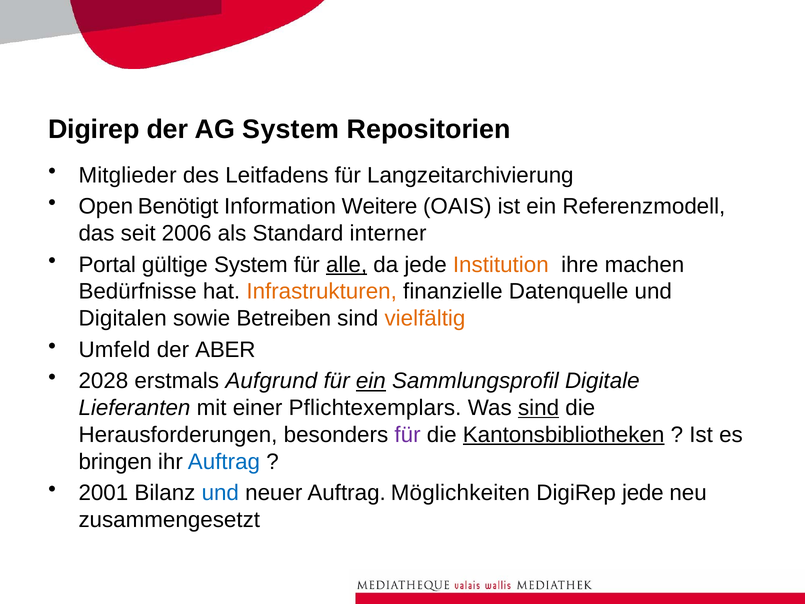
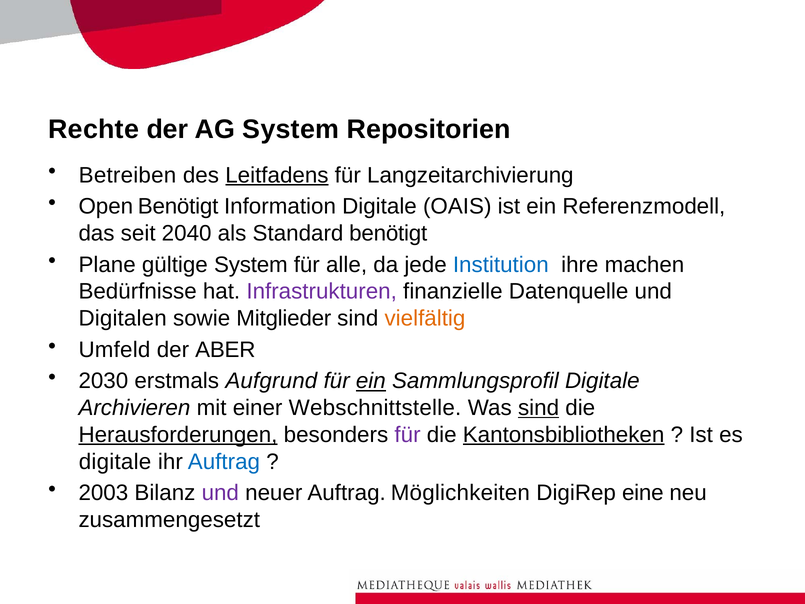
Digirep: Digirep -> Rechte (94, 129)
Mitglieder: Mitglieder -> Betreiben (128, 175)
Leitfadens underline: none -> present (277, 175)
Information Weitere: Weitere -> Digitale (379, 206)
2006: 2006 -> 2040 (187, 233)
Standard interner: interner -> benötigt (388, 233)
Portal: Portal -> Plane (107, 265)
alle underline: present -> none (347, 265)
Institution colour: orange -> blue (501, 265)
Infrastrukturen colour: orange -> purple (322, 291)
Betreiben: Betreiben -> Mitglieder (284, 318)
2028: 2028 -> 2030 (103, 381)
Lieferanten: Lieferanten -> Archivieren (134, 408)
Pflichtexemplars: Pflichtexemplars -> Webschnittstelle (375, 408)
Herausforderungen underline: none -> present (178, 435)
bringen: bringen -> digitale (115, 461)
2001: 2001 -> 2003 (103, 493)
und colour: blue -> purple (220, 493)
DigiRep jede: jede -> eine (643, 493)
